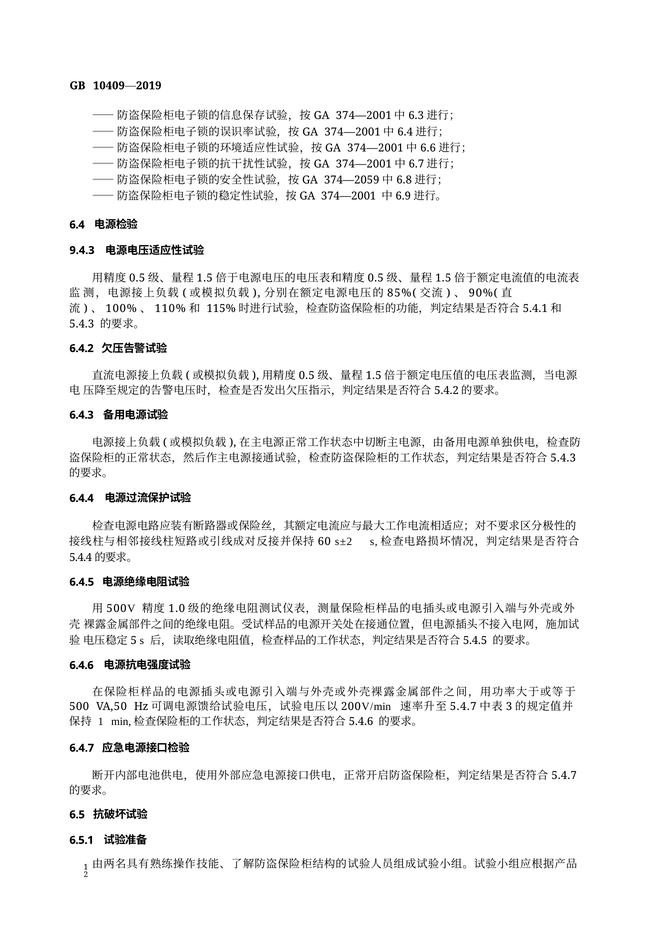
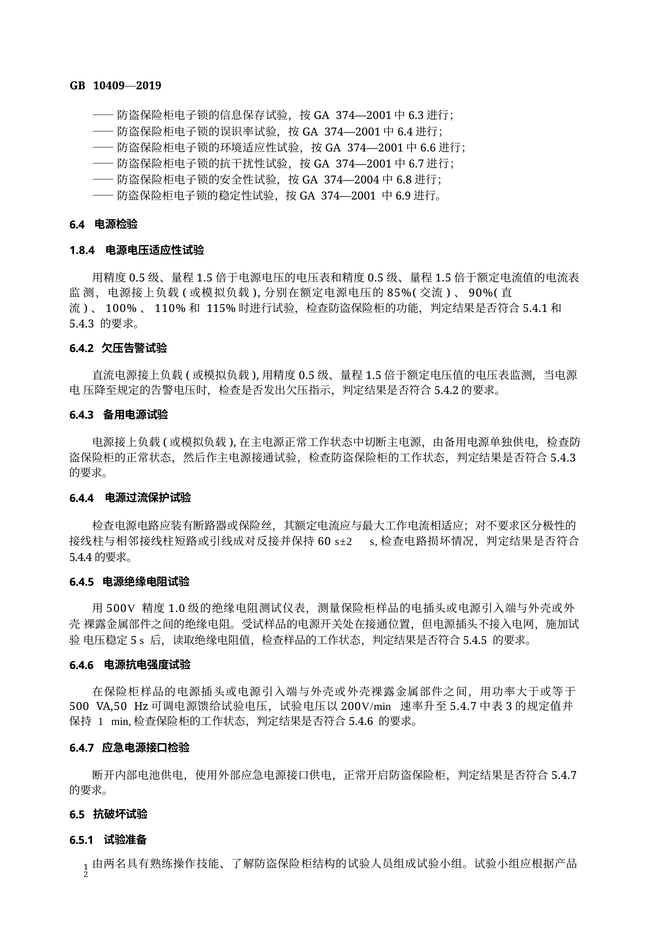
374—2059: 374—2059 -> 374—2004 (352, 180)
9.4.3: 9.4.3 -> 1.8.4 (82, 250)
